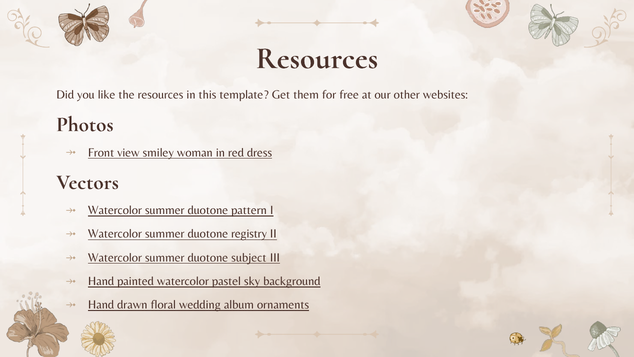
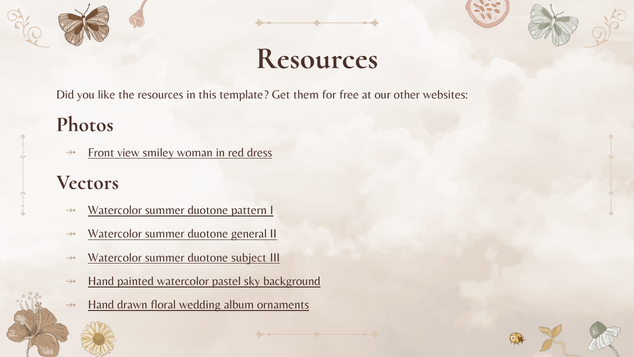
registry: registry -> general (249, 234)
